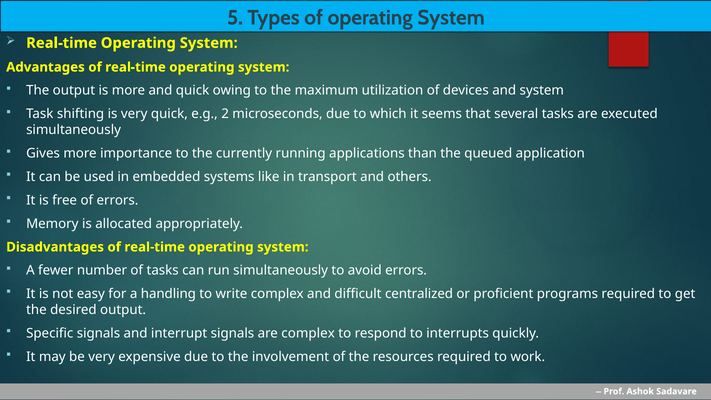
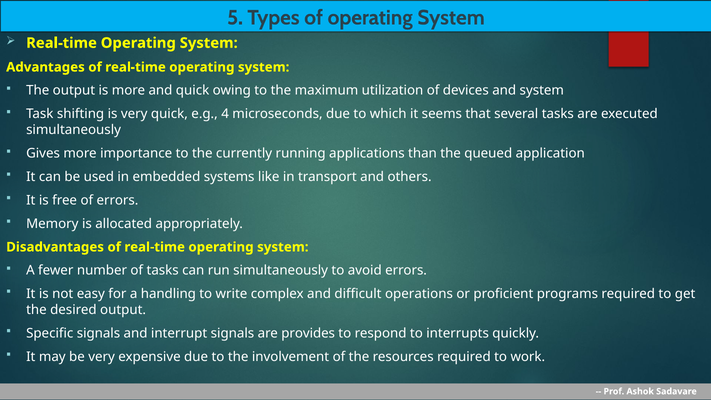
2: 2 -> 4 (225, 114)
centralized: centralized -> operations (419, 294)
are complex: complex -> provides (308, 333)
